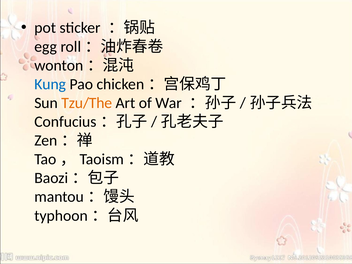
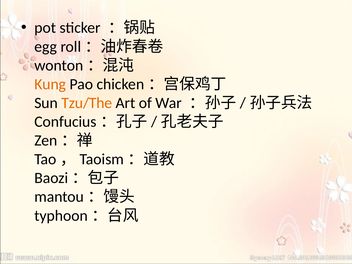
Kung colour: blue -> orange (50, 84)
